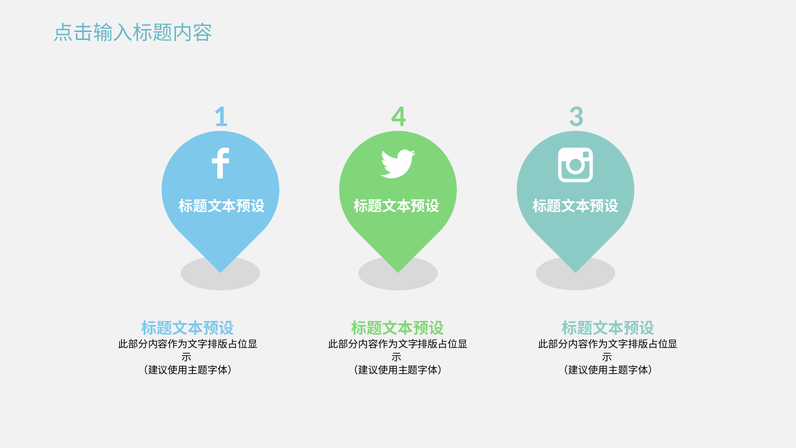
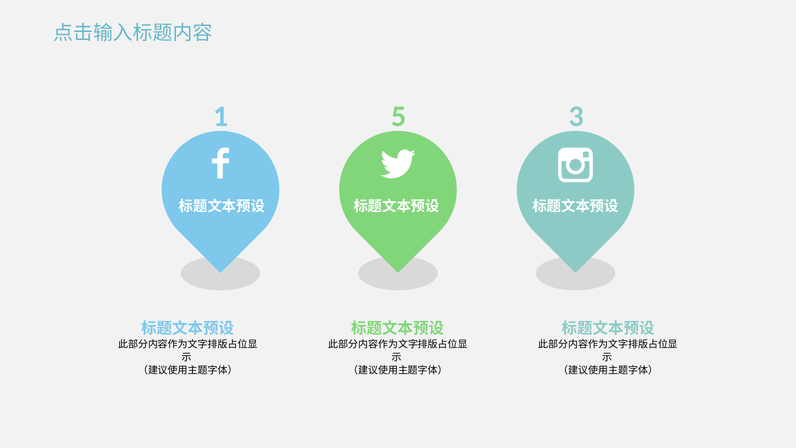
4: 4 -> 5 (399, 116)
